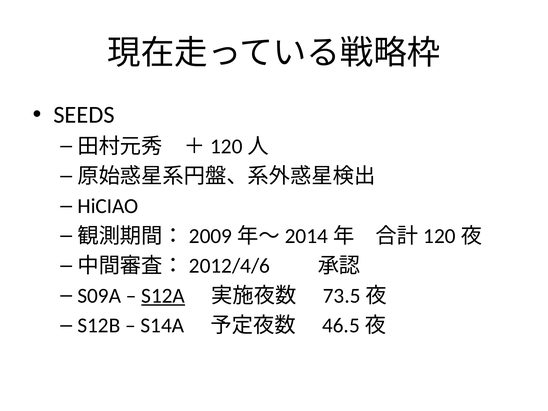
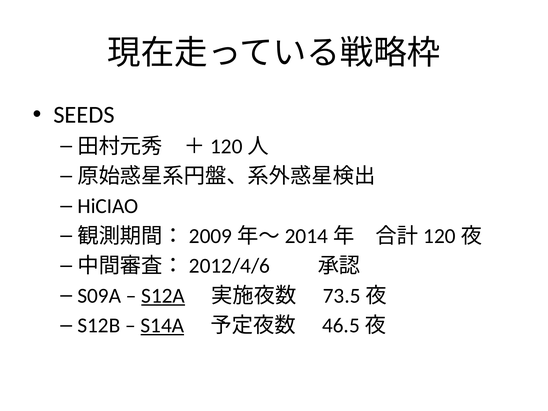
S14A underline: none -> present (162, 326)
